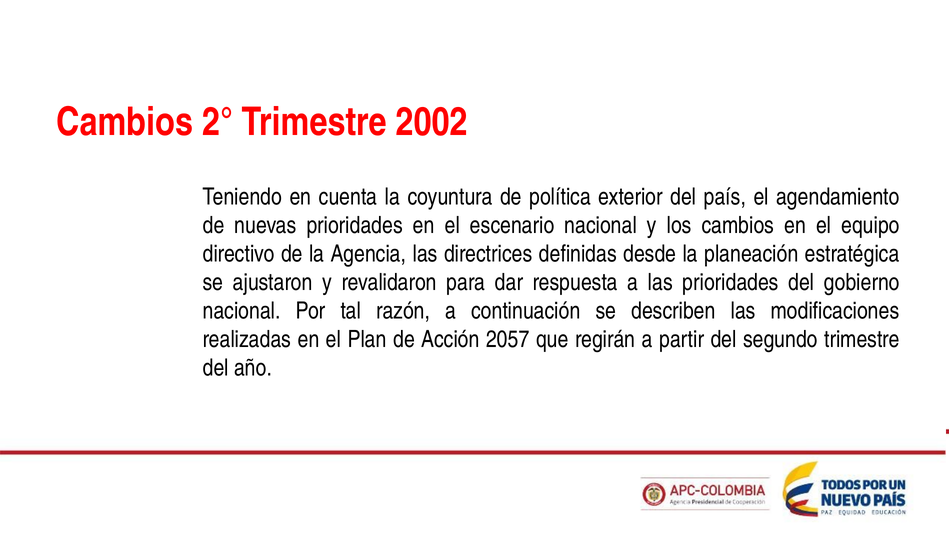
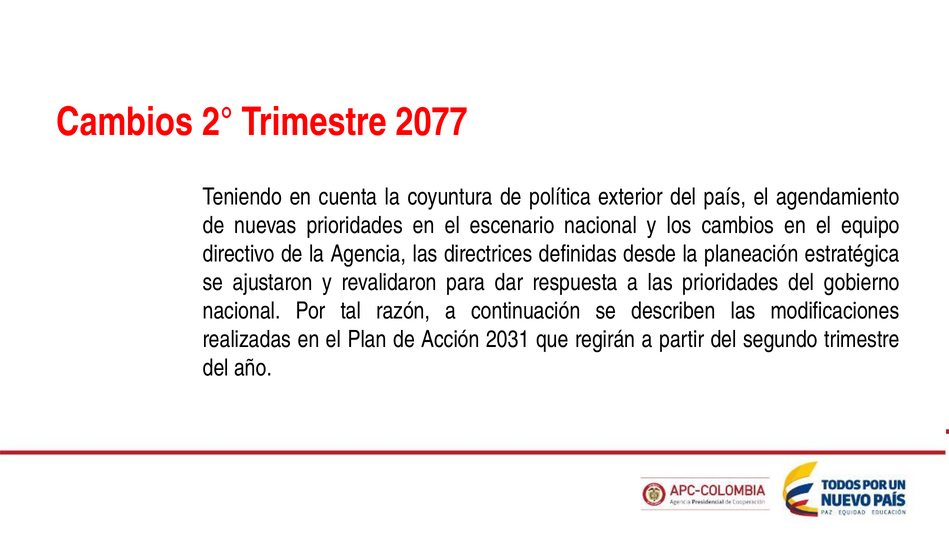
2002: 2002 -> 2077 (432, 122)
2057: 2057 -> 2031 (508, 339)
